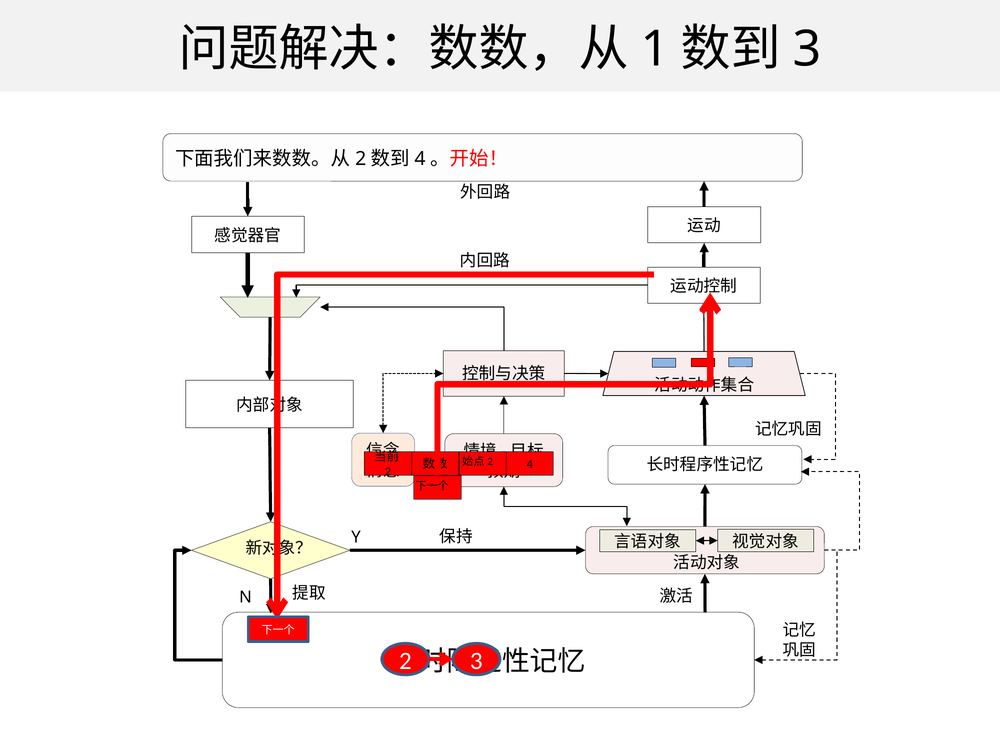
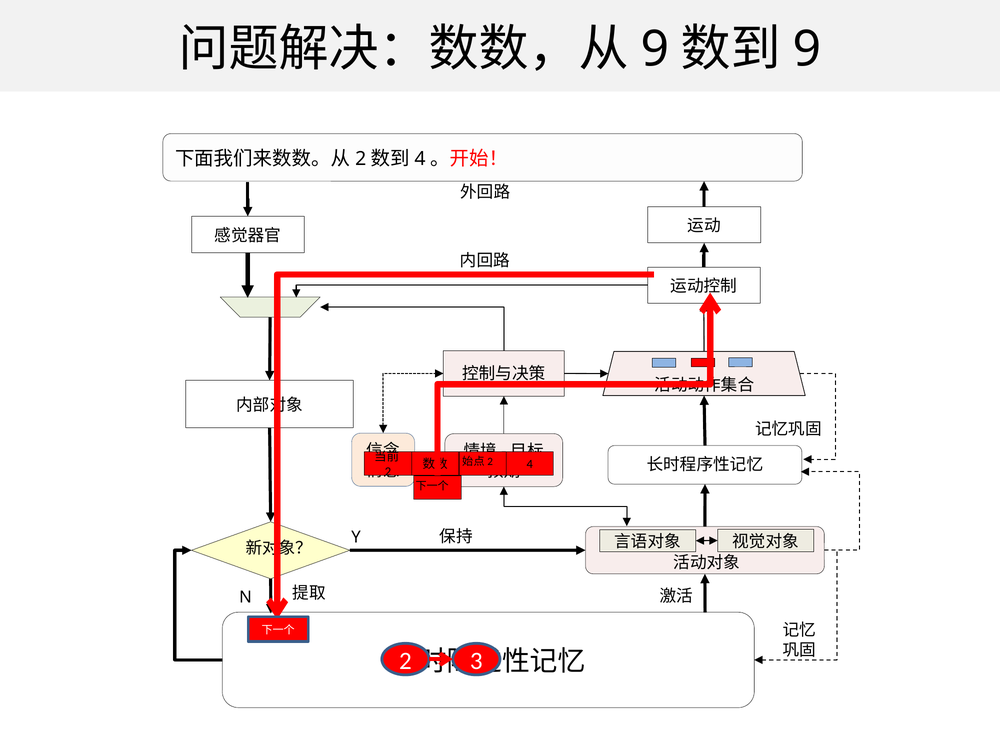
1: 1 -> 9 (655, 49)
3: 3 -> 9 (807, 49)
